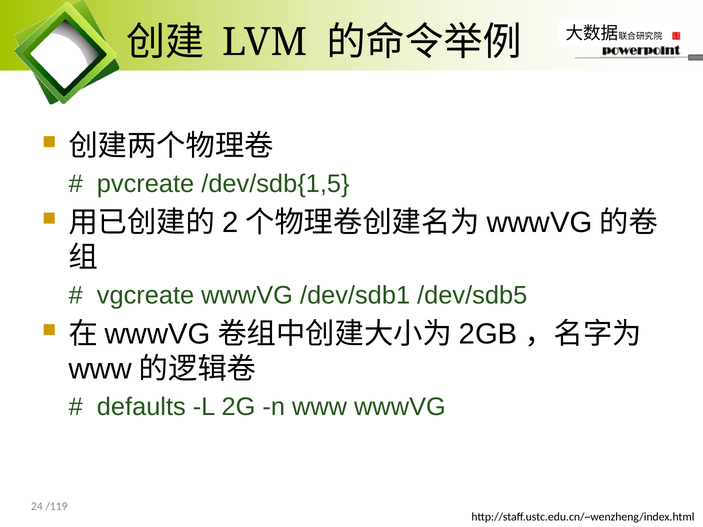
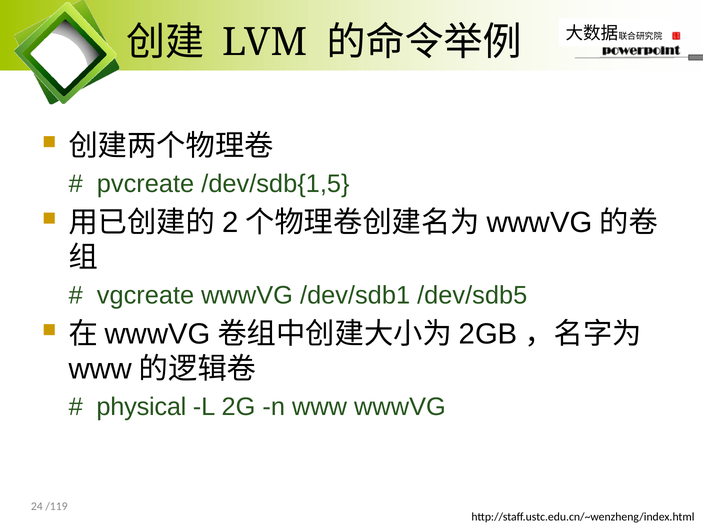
defaults: defaults -> physical (141, 407)
